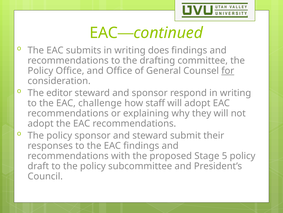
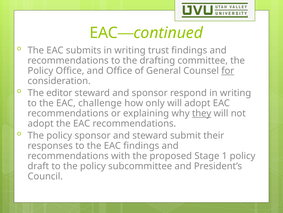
does: does -> trust (158, 50)
staff: staff -> only (155, 103)
they underline: none -> present (202, 113)
5: 5 -> 1 (225, 155)
